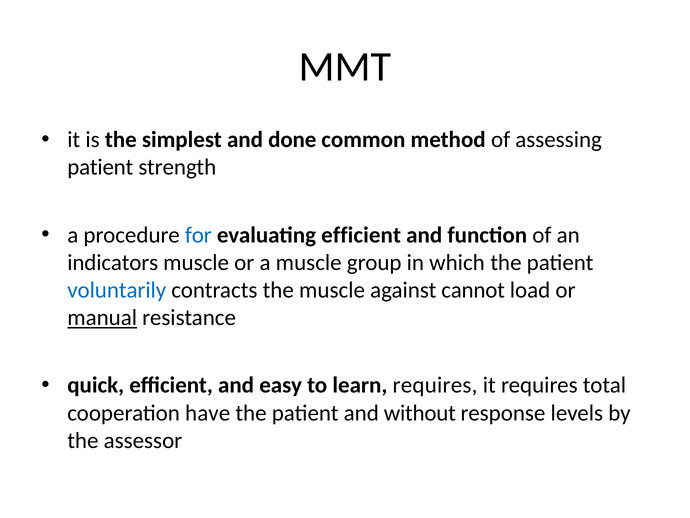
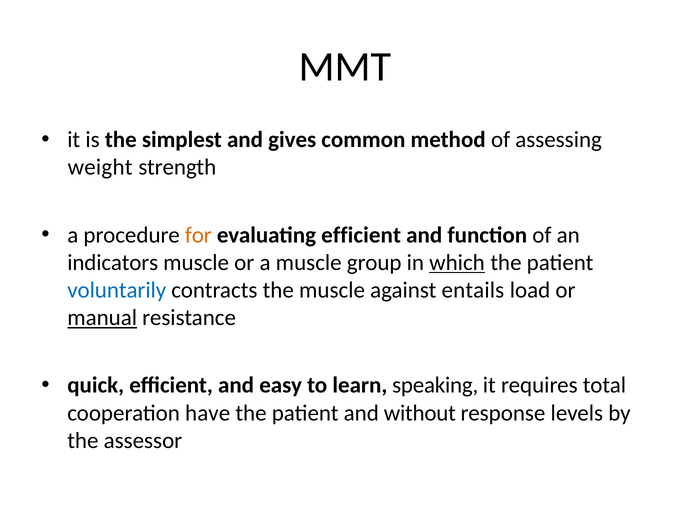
done: done -> gives (292, 140)
patient: patient -> weight (100, 167)
for colour: blue -> orange (198, 235)
which underline: none -> present (457, 262)
cannot: cannot -> entails (473, 290)
learn requires: requires -> speaking (435, 385)
